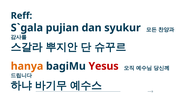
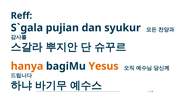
Yesus colour: red -> orange (104, 66)
